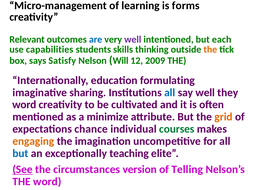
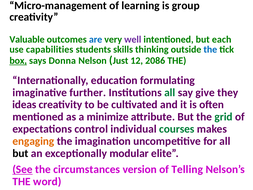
forms: forms -> group (186, 6)
Relevant: Relevant -> Valuable (27, 39)
the colour: orange -> blue (210, 49)
box underline: none -> present (18, 61)
Satisfy: Satisfy -> Donna (62, 61)
Will: Will -> Just (121, 61)
2009: 2009 -> 2086 (155, 61)
sharing: sharing -> further (88, 92)
all colour: blue -> green (170, 92)
say well: well -> give (205, 92)
word: word -> ideas (24, 105)
grid colour: orange -> green (224, 117)
chance: chance -> control (91, 129)
but colour: blue -> black (20, 153)
teaching: teaching -> modular (129, 153)
